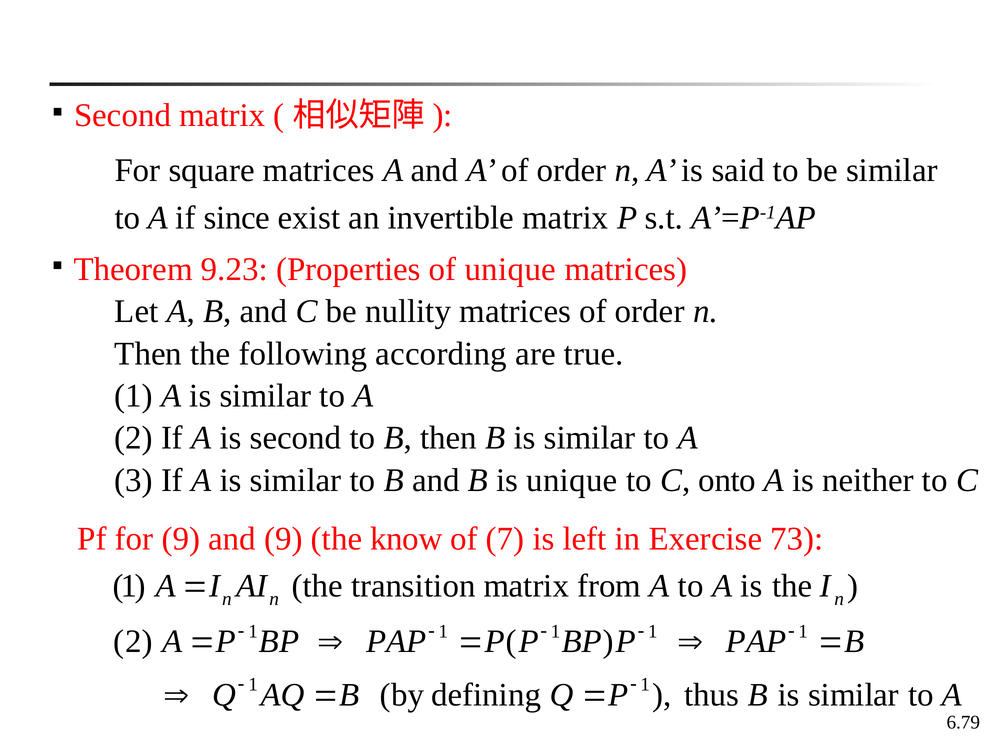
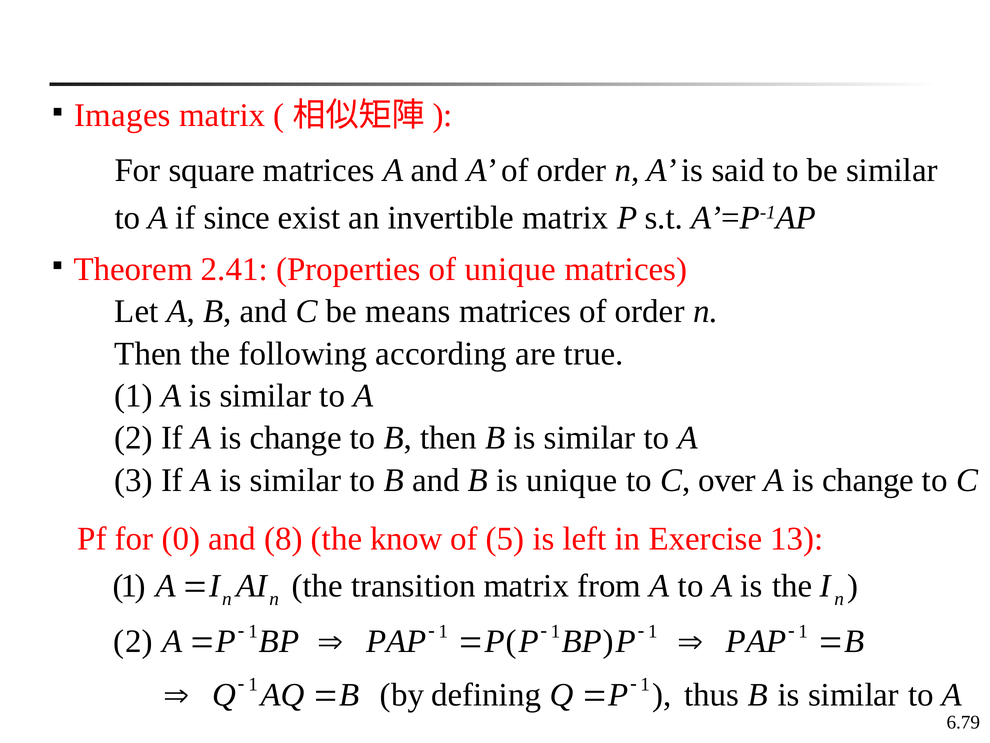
Second: Second -> Images (122, 115)
9.23: 9.23 -> 2.41 (234, 269)
nullity: nullity -> means (408, 311)
If A is second: second -> change (296, 438)
onto: onto -> over (727, 480)
neither: neither -> change (868, 480)
for 9: 9 -> 0 (181, 539)
and 9: 9 -> 8 (283, 539)
7: 7 -> 5 (505, 539)
73: 73 -> 13 (797, 539)
